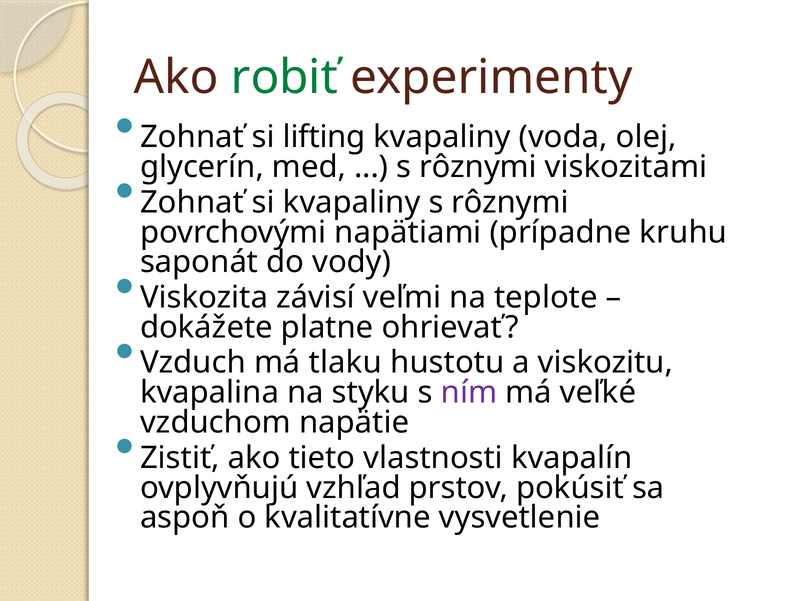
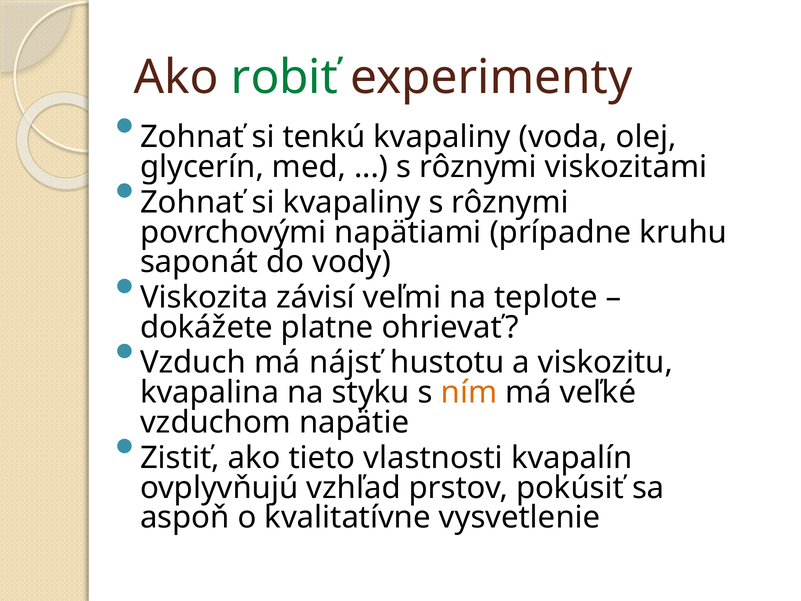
lifting: lifting -> tenkú (324, 137)
tlaku: tlaku -> nájsť (345, 363)
ním colour: purple -> orange (469, 392)
